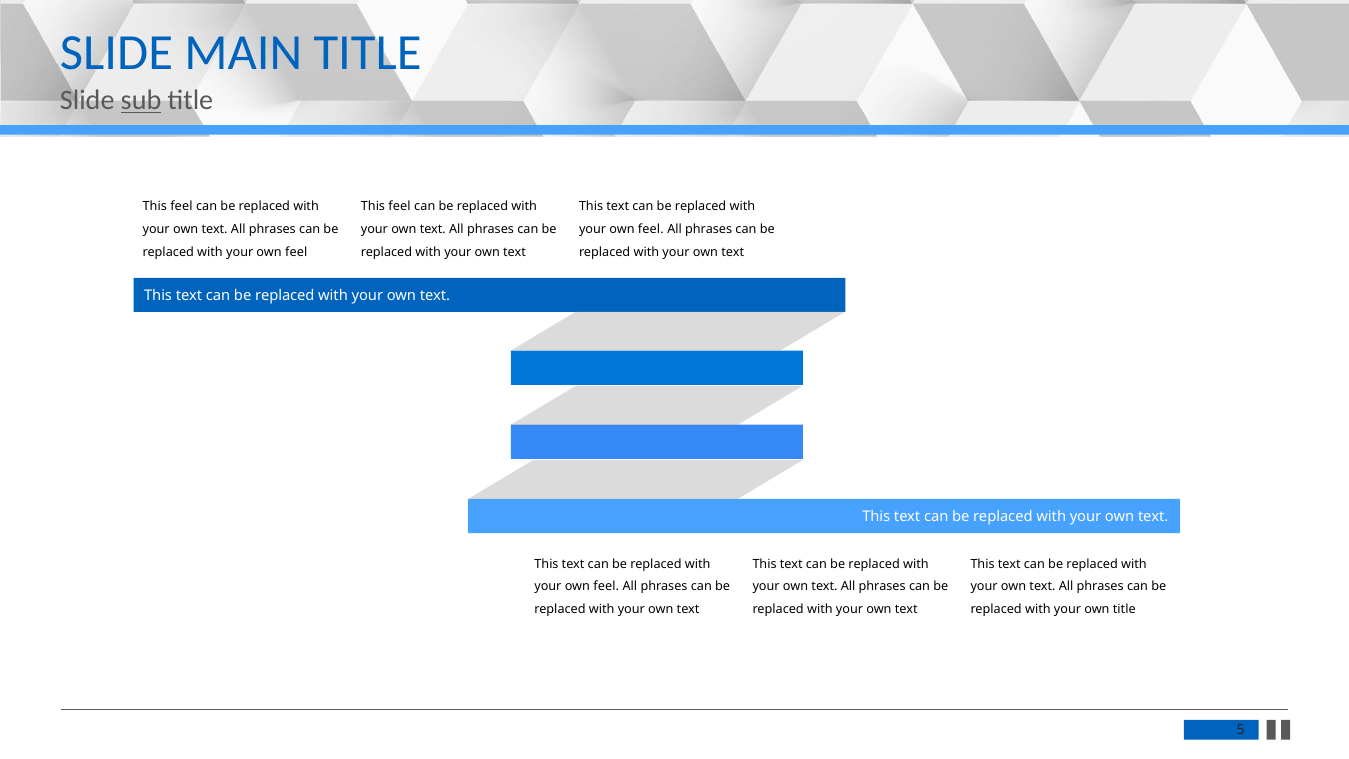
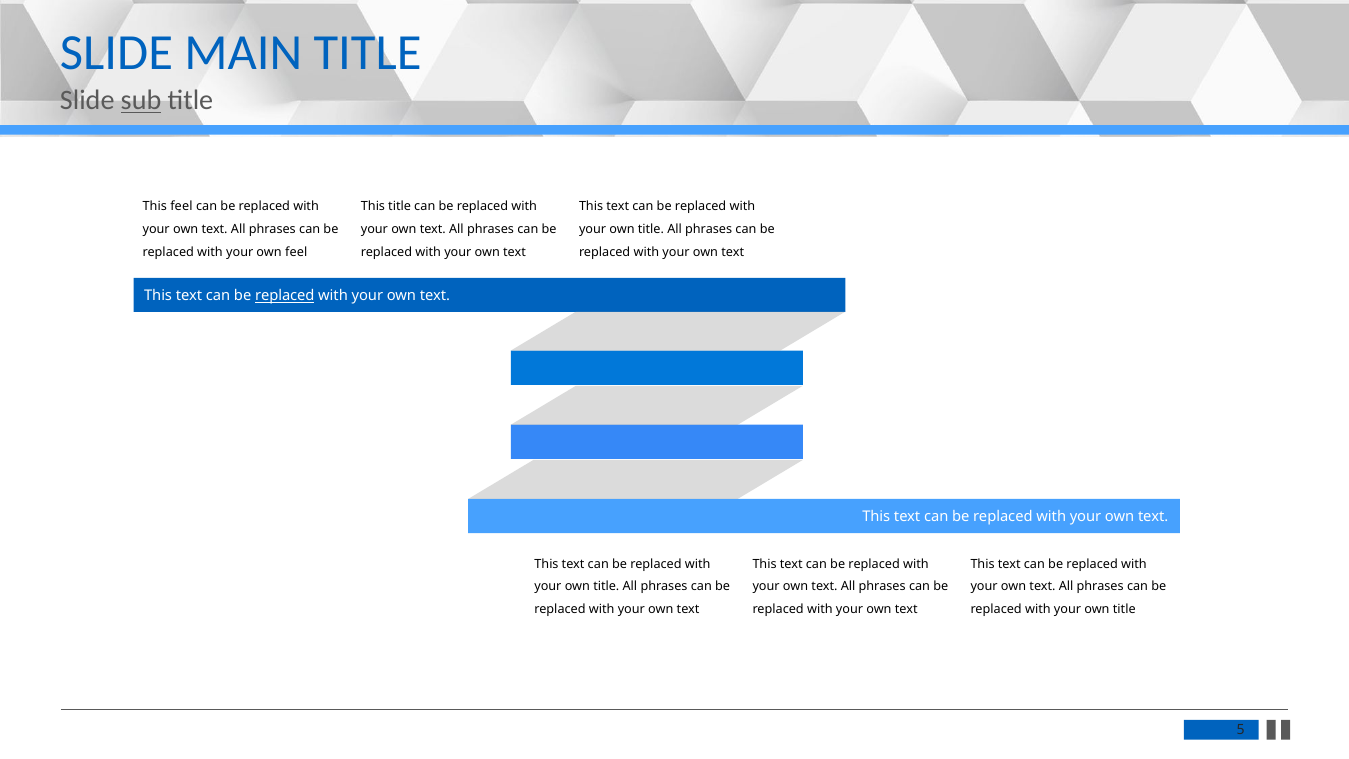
feel: feel -> title (400, 206)
feel: feel -> title (651, 229)
replaced underline: none -> present (285, 296)
feel: feel -> title (606, 587)
